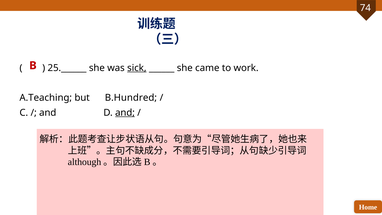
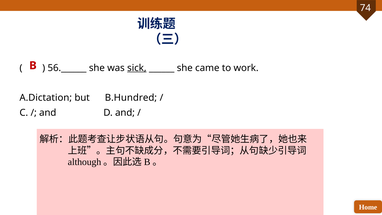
25.______: 25.______ -> 56.______ (67, 68)
A.Teaching: A.Teaching -> A.Dictation (46, 98)
and underline: present -> none (125, 113)
